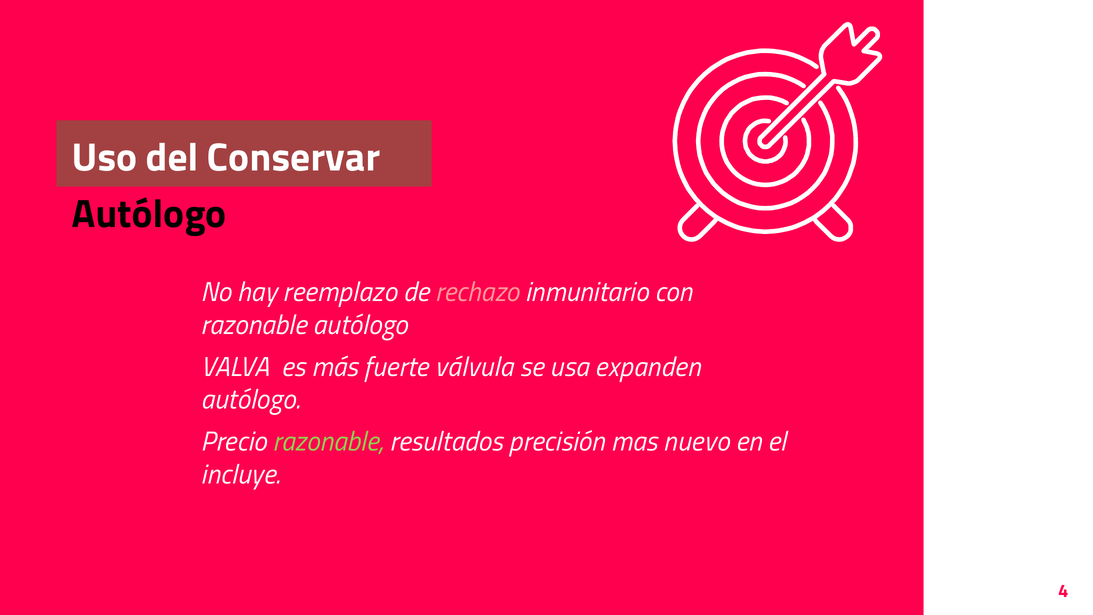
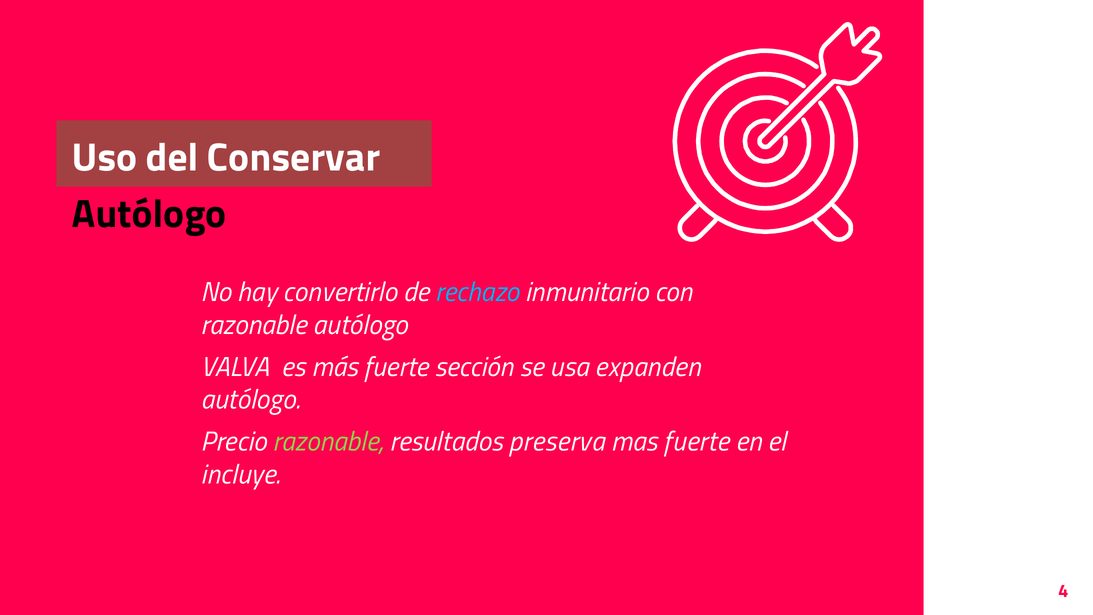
reemplazo: reemplazo -> convertirlo (340, 292)
rechazo colour: pink -> light blue (477, 292)
válvula: válvula -> sección (474, 367)
precisión: precisión -> preserva (557, 442)
mas nuevo: nuevo -> fuerte (696, 442)
